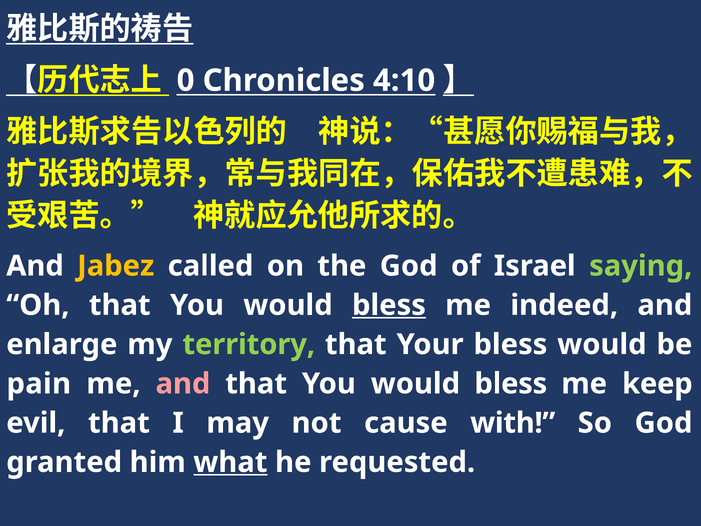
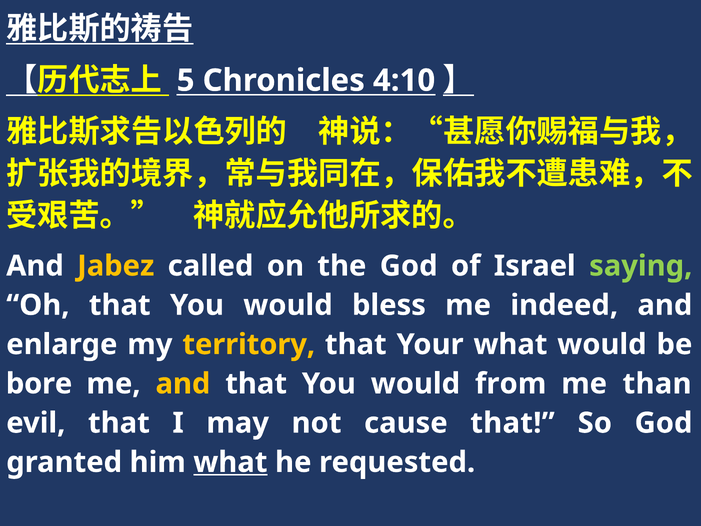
0: 0 -> 5 (186, 80)
bless underline: present -> none (389, 305)
territory colour: light green -> yellow (249, 344)
Your bless: bless -> what (510, 344)
pain: pain -> bore (39, 384)
and colour: pink -> yellow (183, 384)
bless: bless -> from (511, 384)
keep: keep -> than (657, 384)
cause with: with -> that (513, 423)
